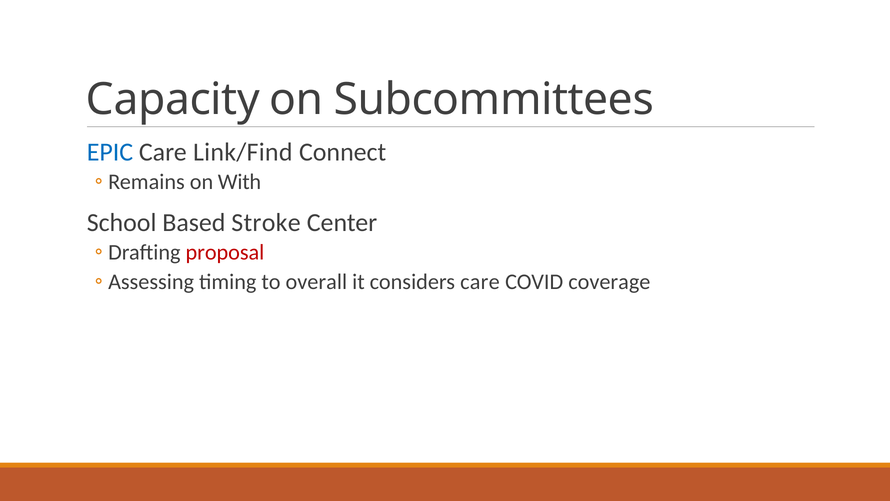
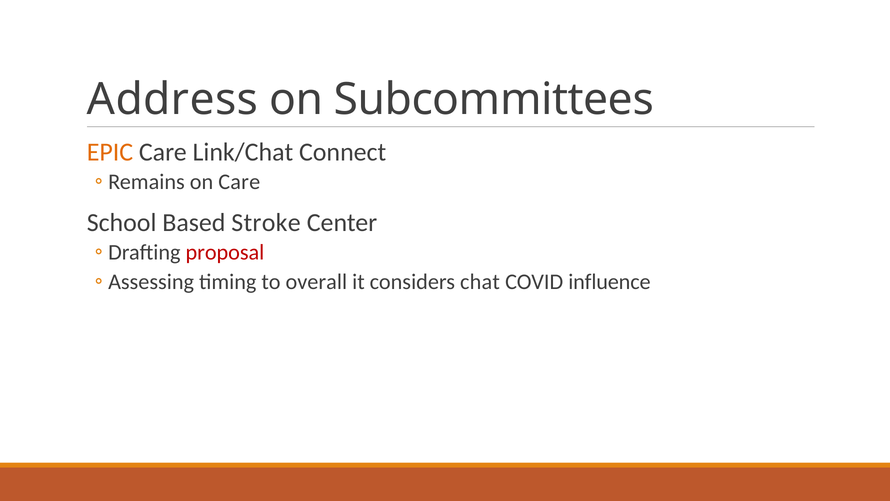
Capacity: Capacity -> Address (172, 100)
EPIC colour: blue -> orange (110, 152)
Link/Find: Link/Find -> Link/Chat (243, 152)
on With: With -> Care (239, 182)
considers care: care -> chat (480, 282)
coverage: coverage -> influence (609, 282)
